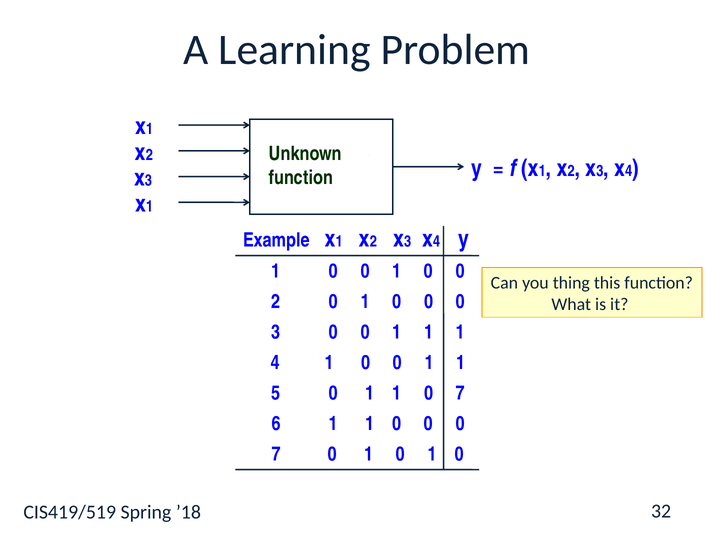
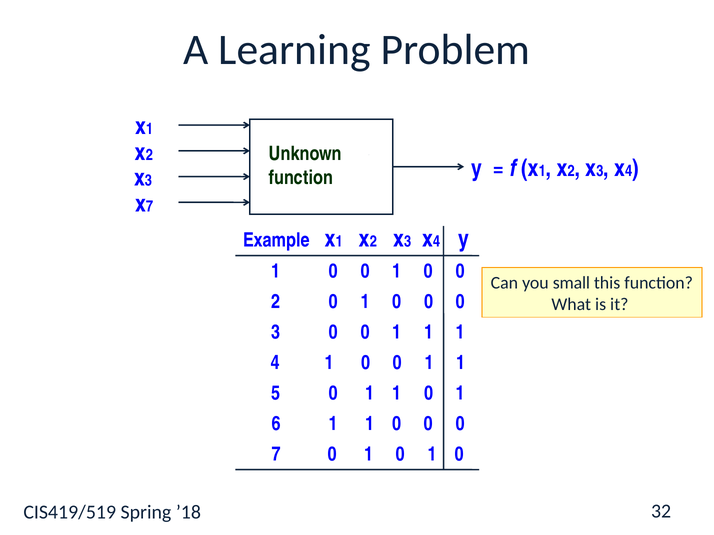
1: 1 -> 7 (150, 207)
thing: thing -> small (571, 283)
1 1 0 7: 7 -> 1 (460, 394)
